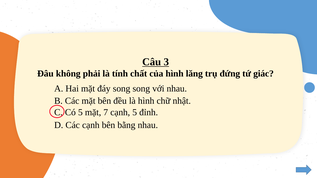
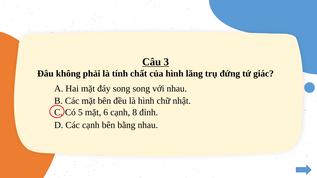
7: 7 -> 6 (106, 113)
cạnh 5: 5 -> 8 (135, 113)
